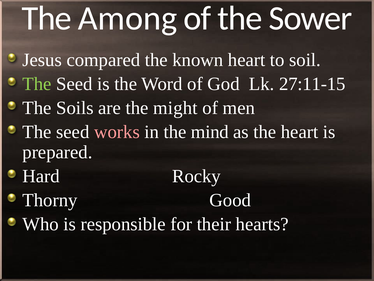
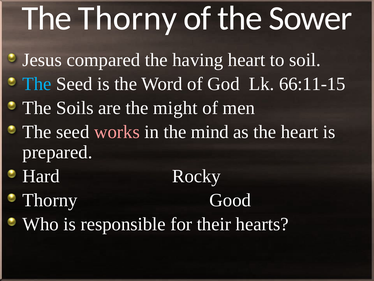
The Among: Among -> Thorny (127, 18)
known: known -> having (198, 60)
The colour: light green -> light blue (37, 84)
27:11-15: 27:11-15 -> 66:11-15 (312, 84)
